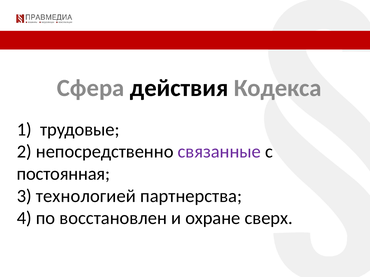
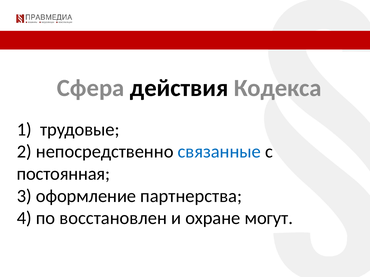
связанные colour: purple -> blue (219, 152)
технологией: технологией -> оформление (86, 196)
сверх: сверх -> могут (269, 218)
